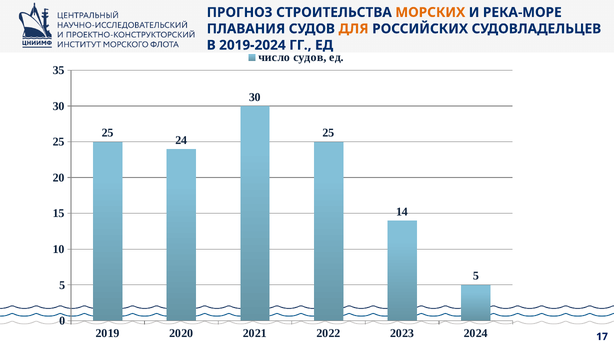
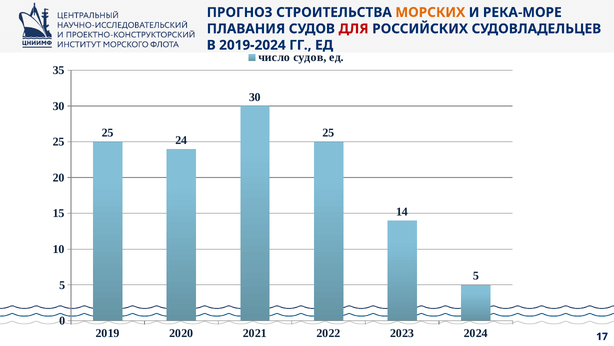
ДЛЯ colour: orange -> red (354, 29)
